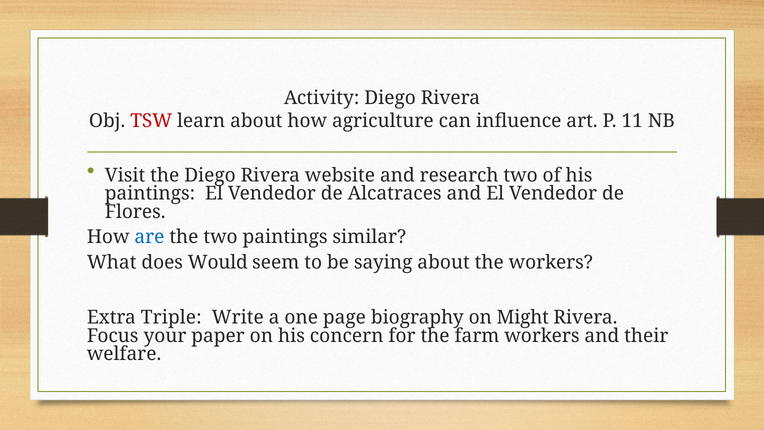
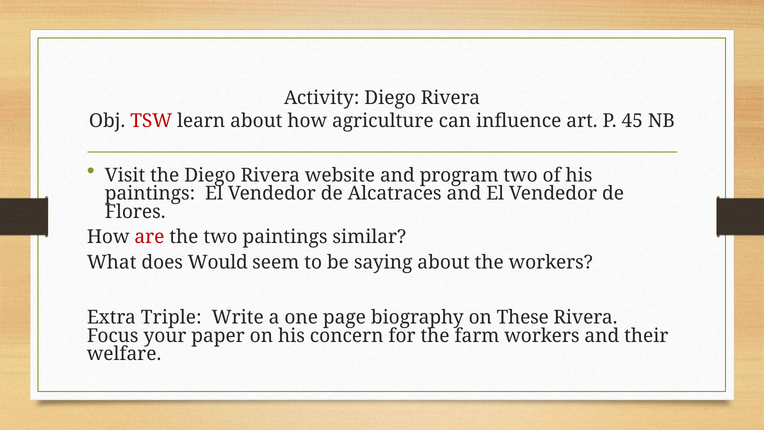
11: 11 -> 45 (632, 121)
research: research -> program (459, 175)
are colour: blue -> red (149, 237)
Might: Might -> These (523, 317)
